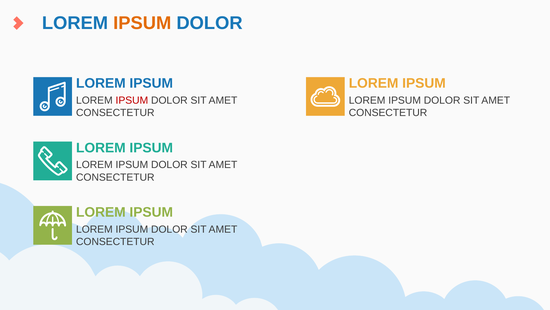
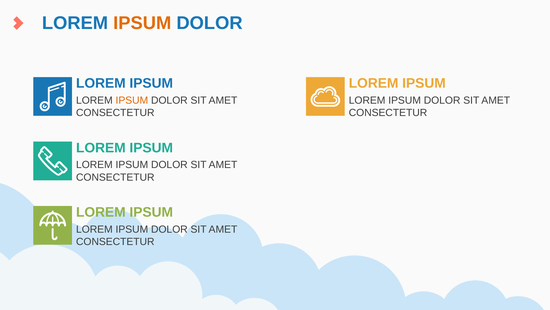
IPSUM colour: red -> orange (132, 100)
